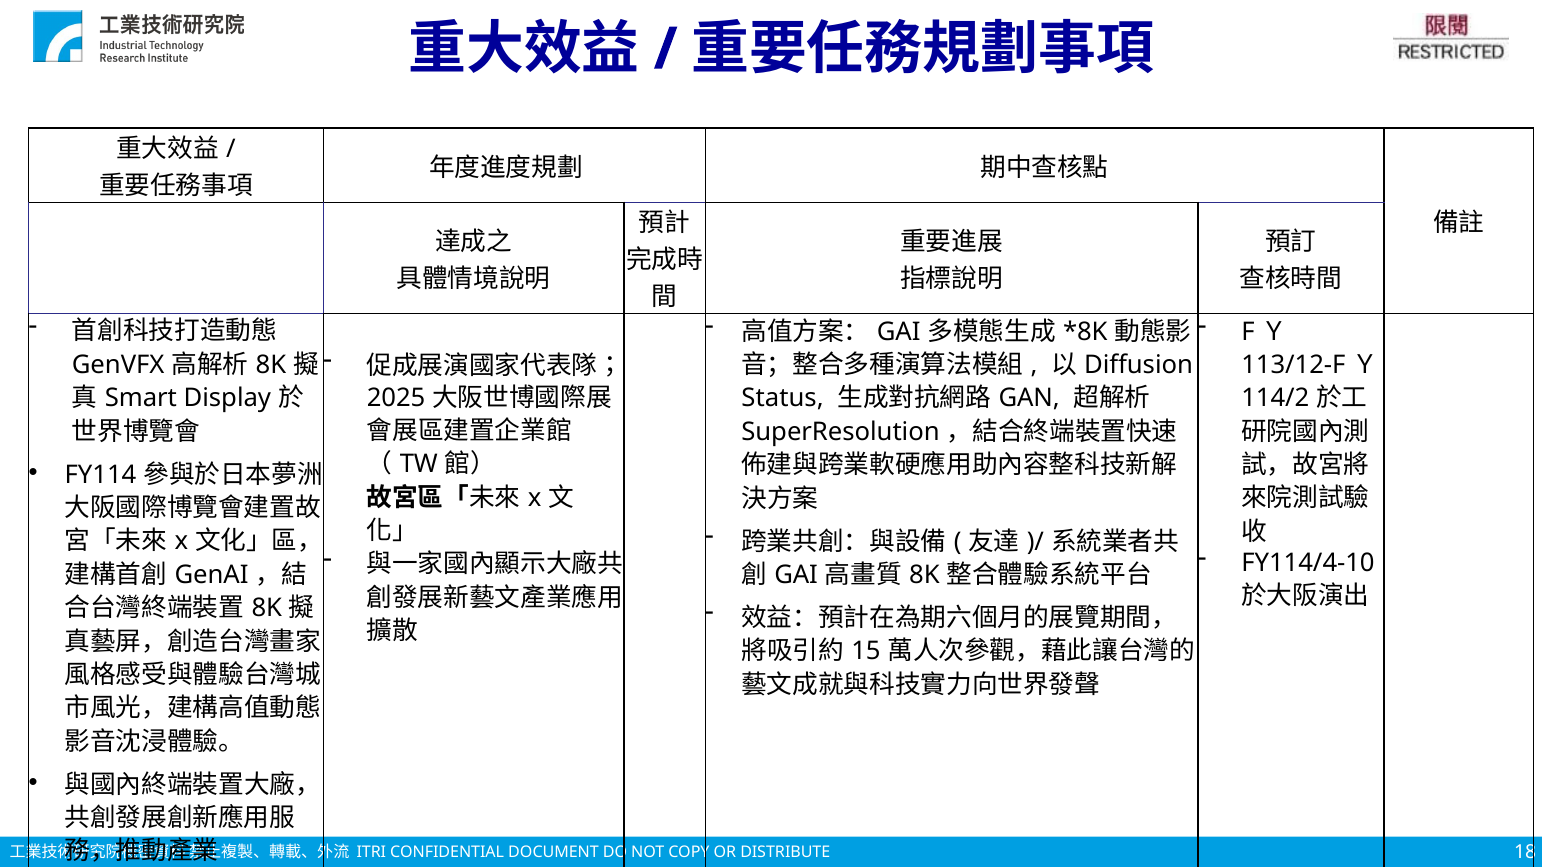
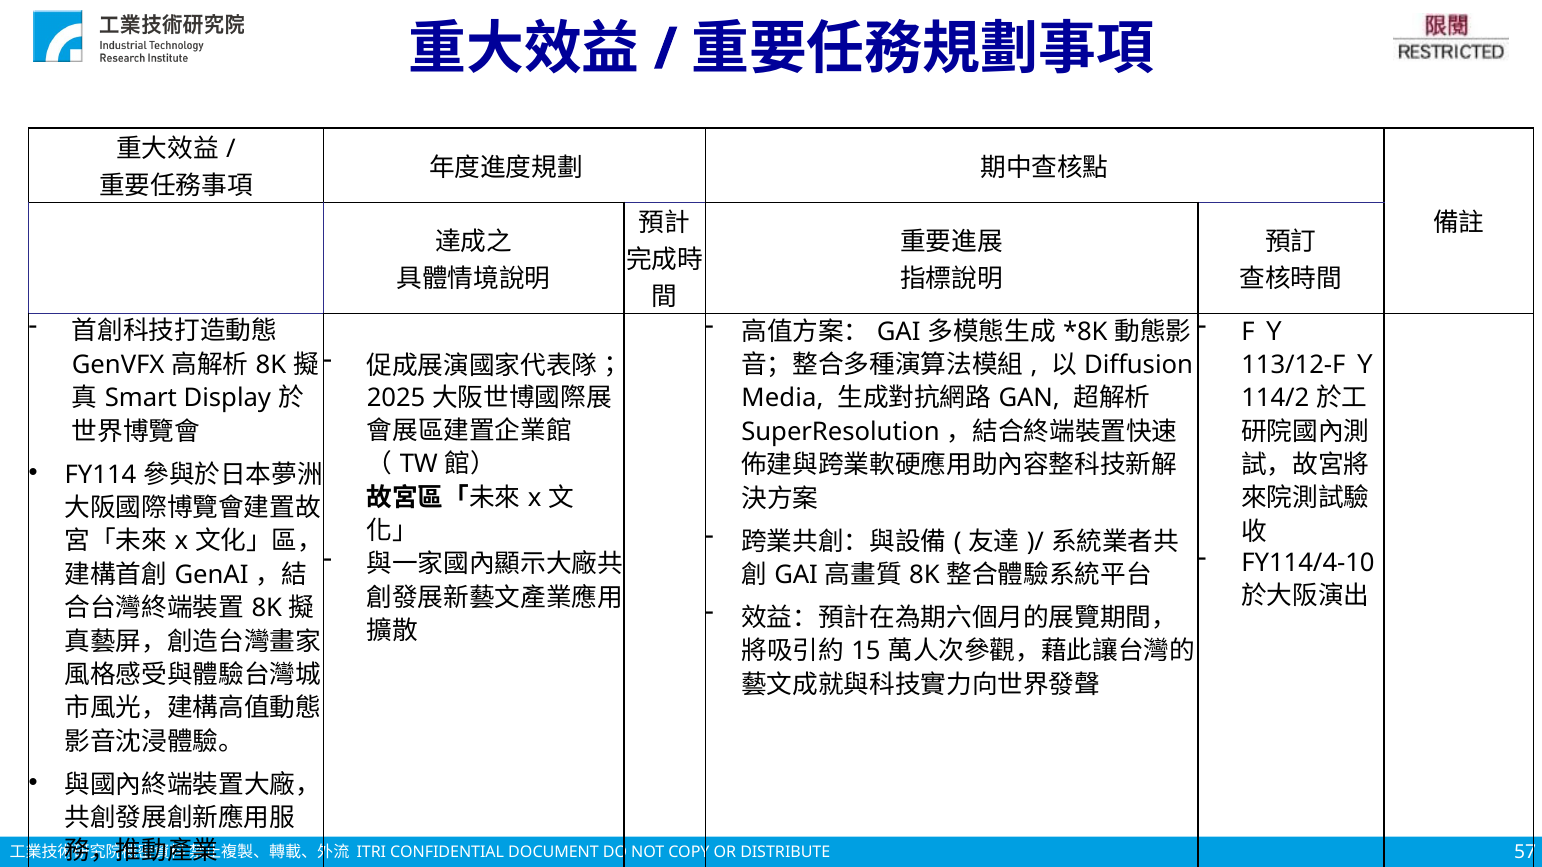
Status: Status -> Media (782, 399)
18: 18 -> 57 (1525, 852)
